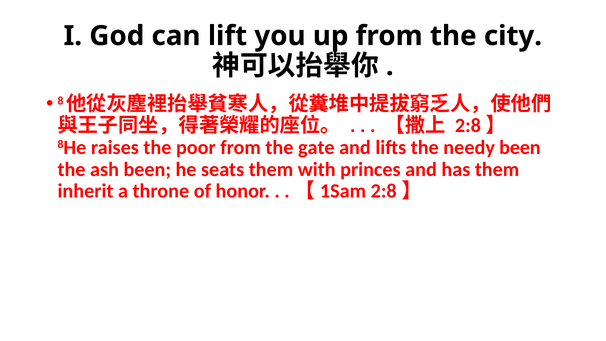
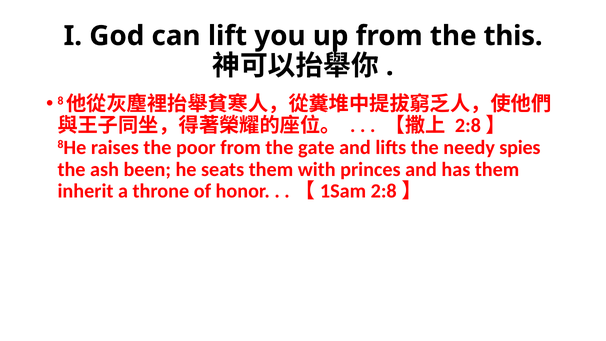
city: city -> this (513, 36)
needy been: been -> spies (520, 147)
